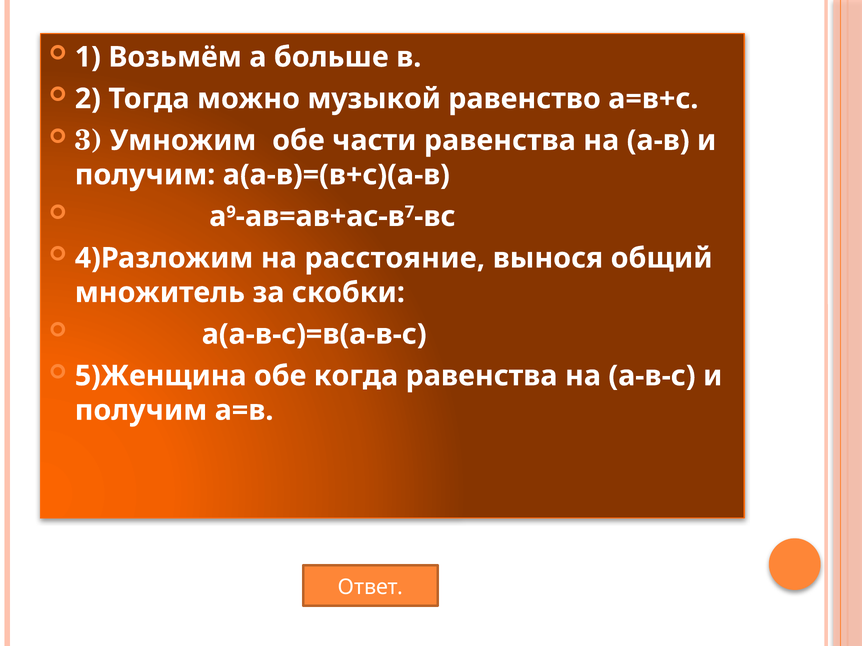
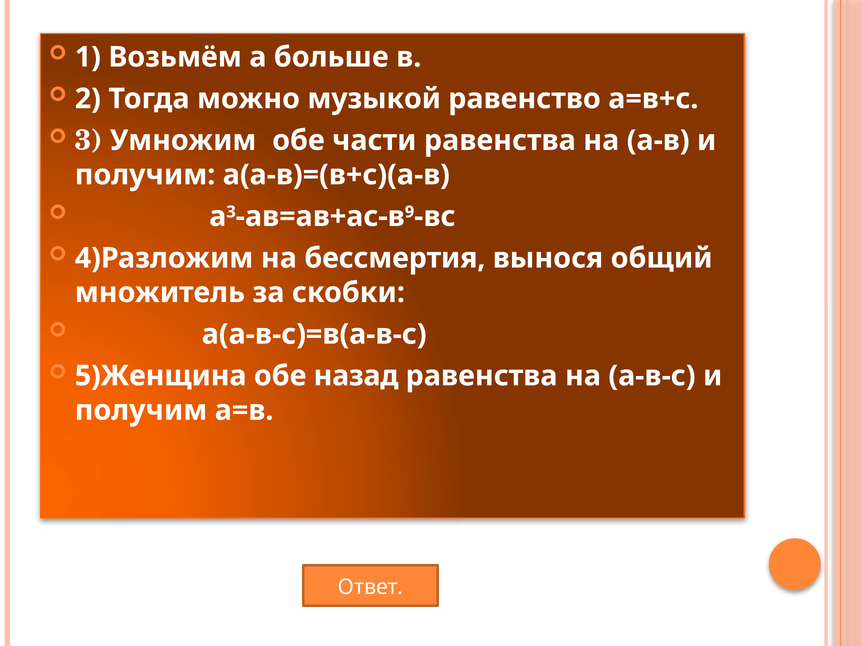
а 9: 9 -> 3 (231, 212)
7: 7 -> 9 (410, 212)
расстояние: расстояние -> бессмертия (395, 258)
когда: когда -> назад (356, 376)
